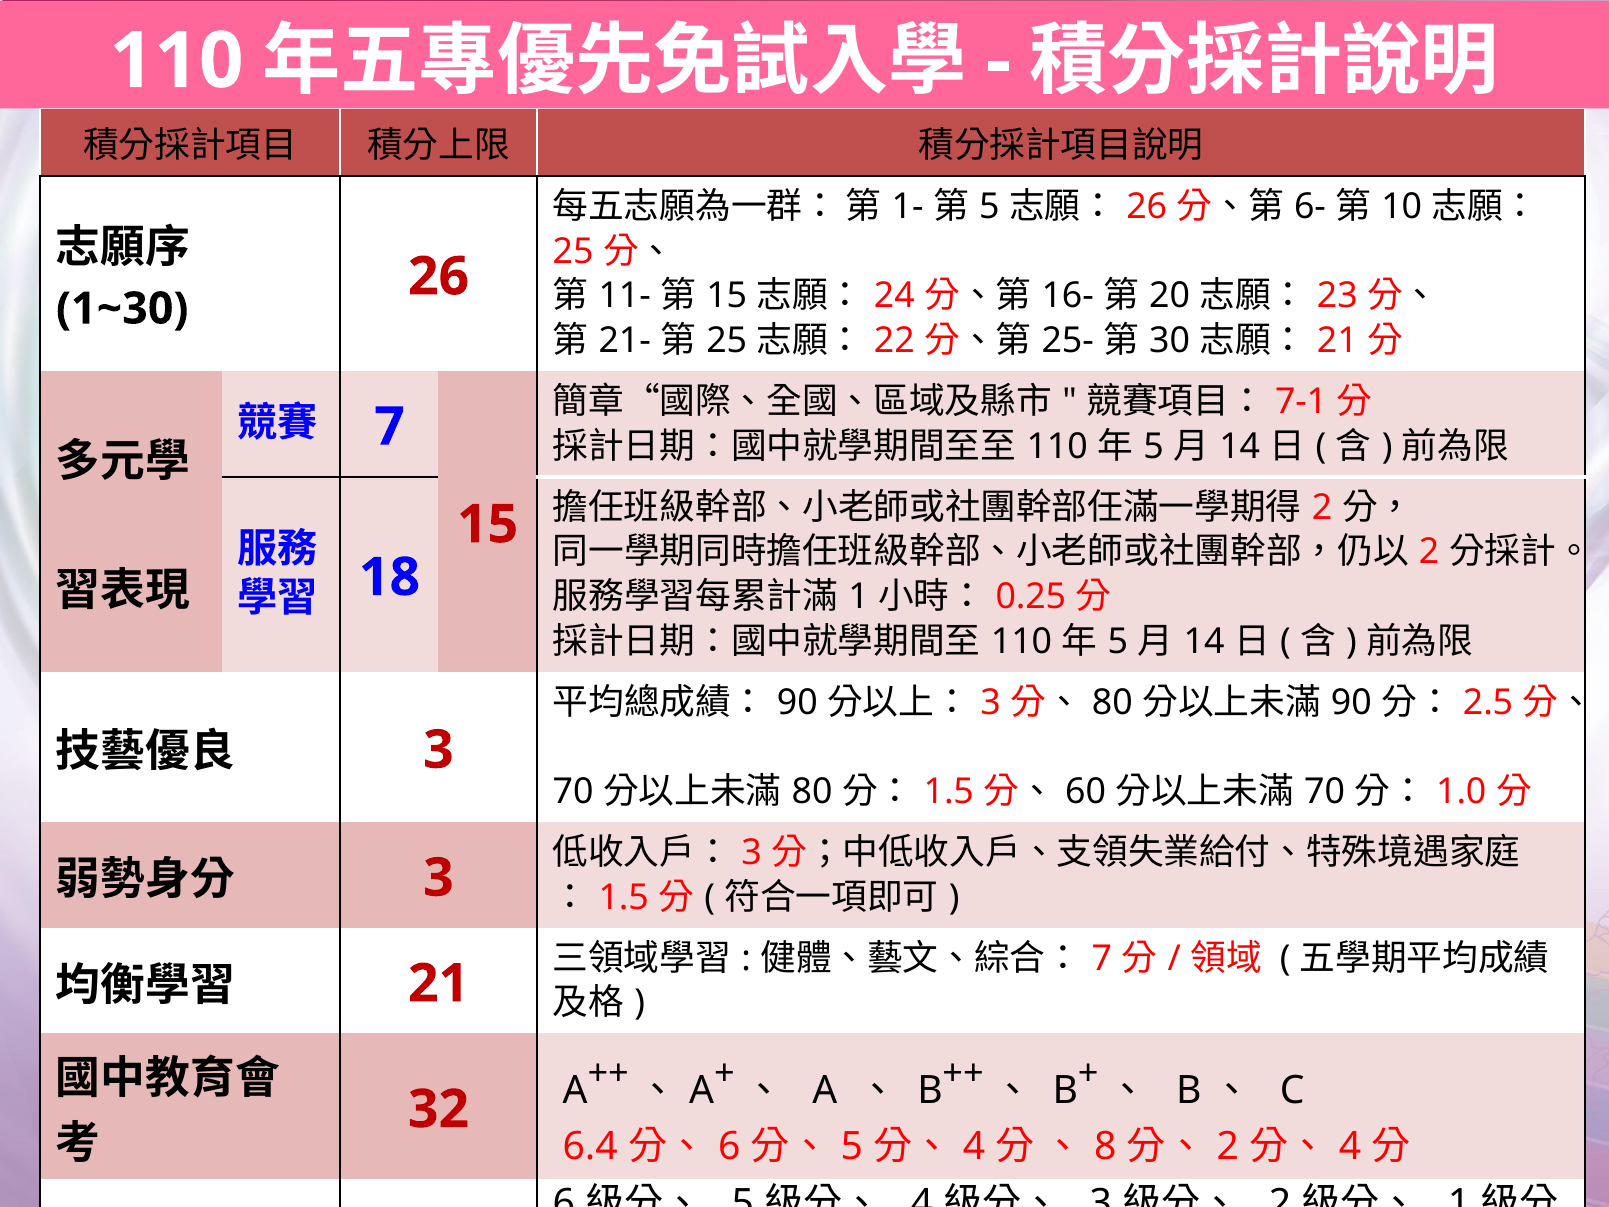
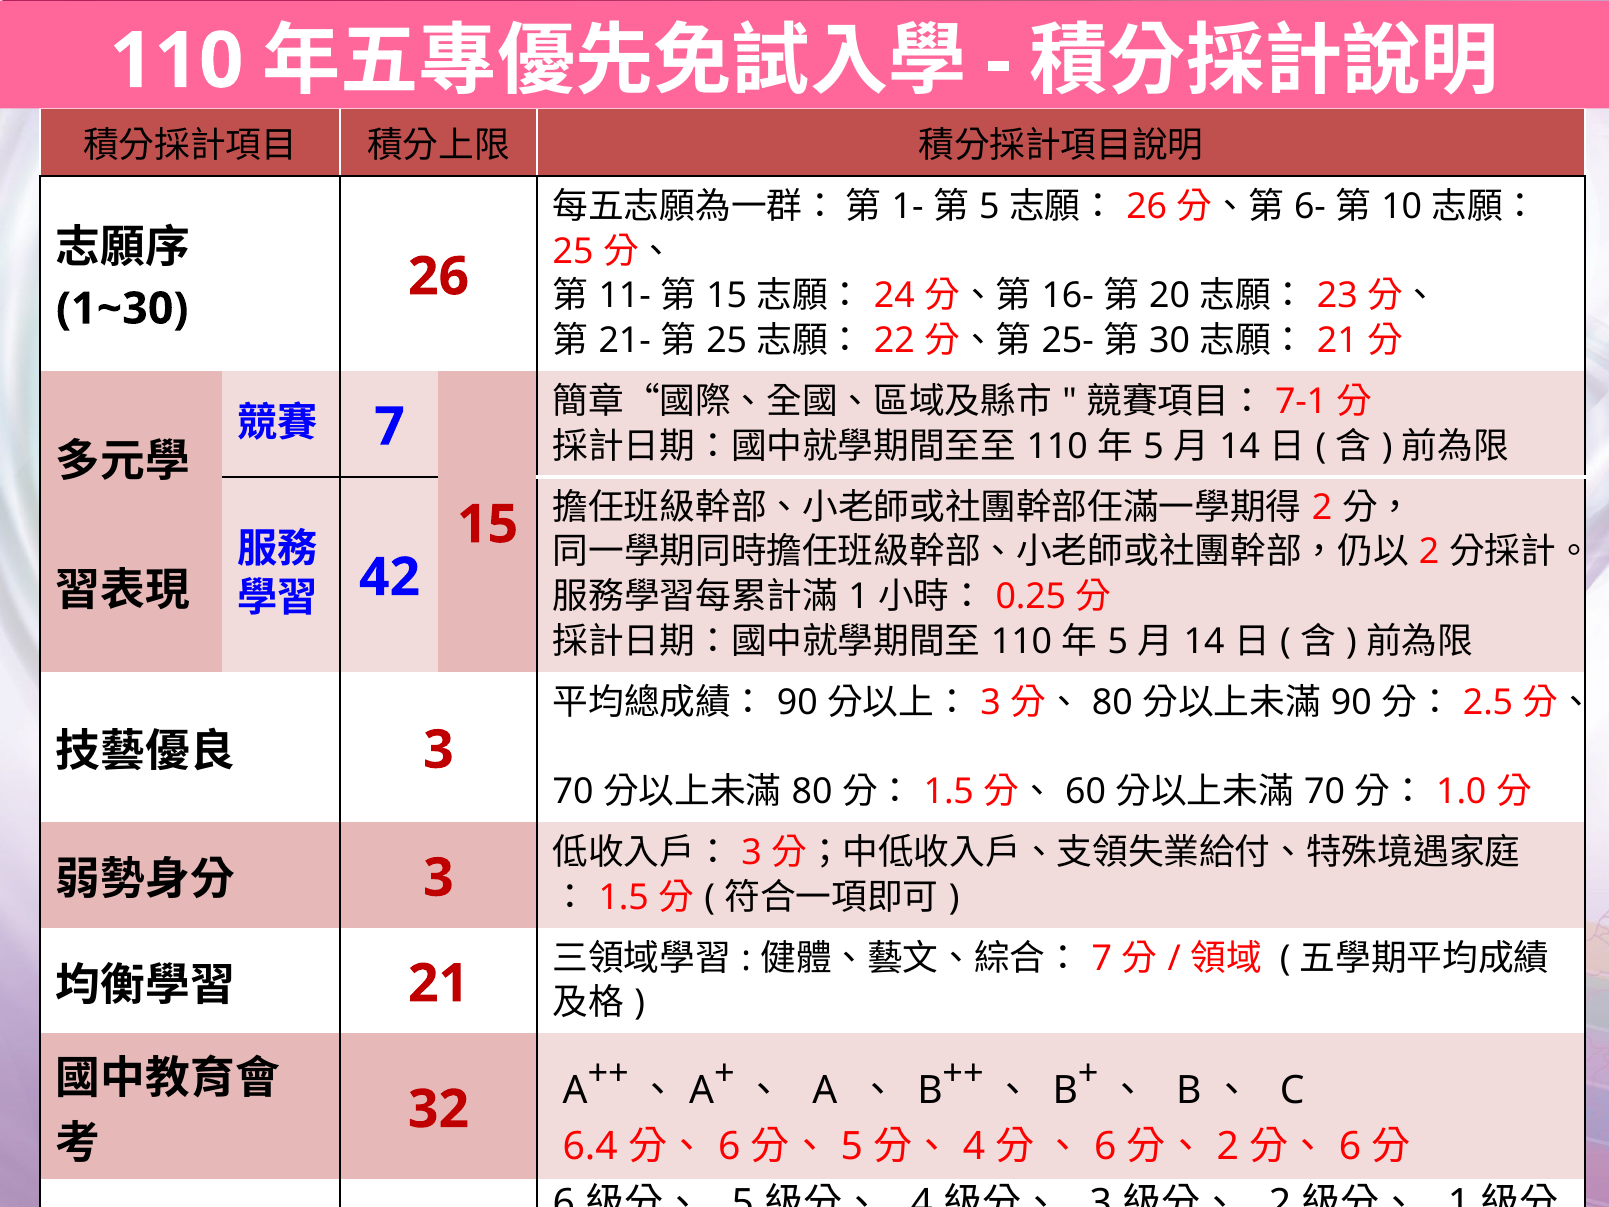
18: 18 -> 42 (390, 577)
8: 8 -> 6 (1105, 1147)
4: 4 -> 6 (1350, 1147)
